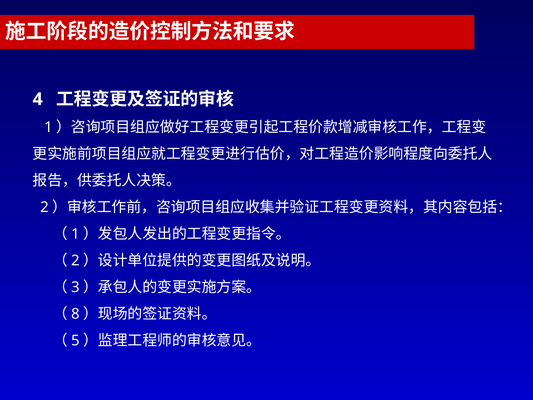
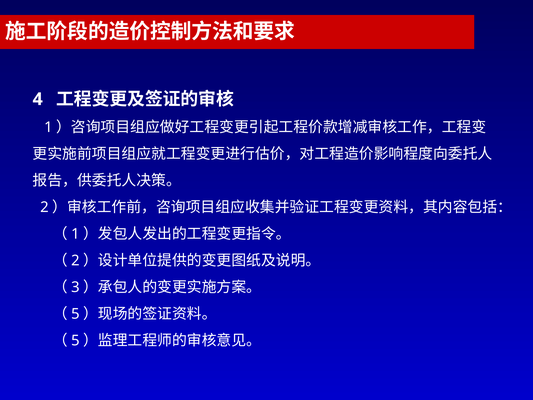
8: 8 -> 5 (75, 314)
